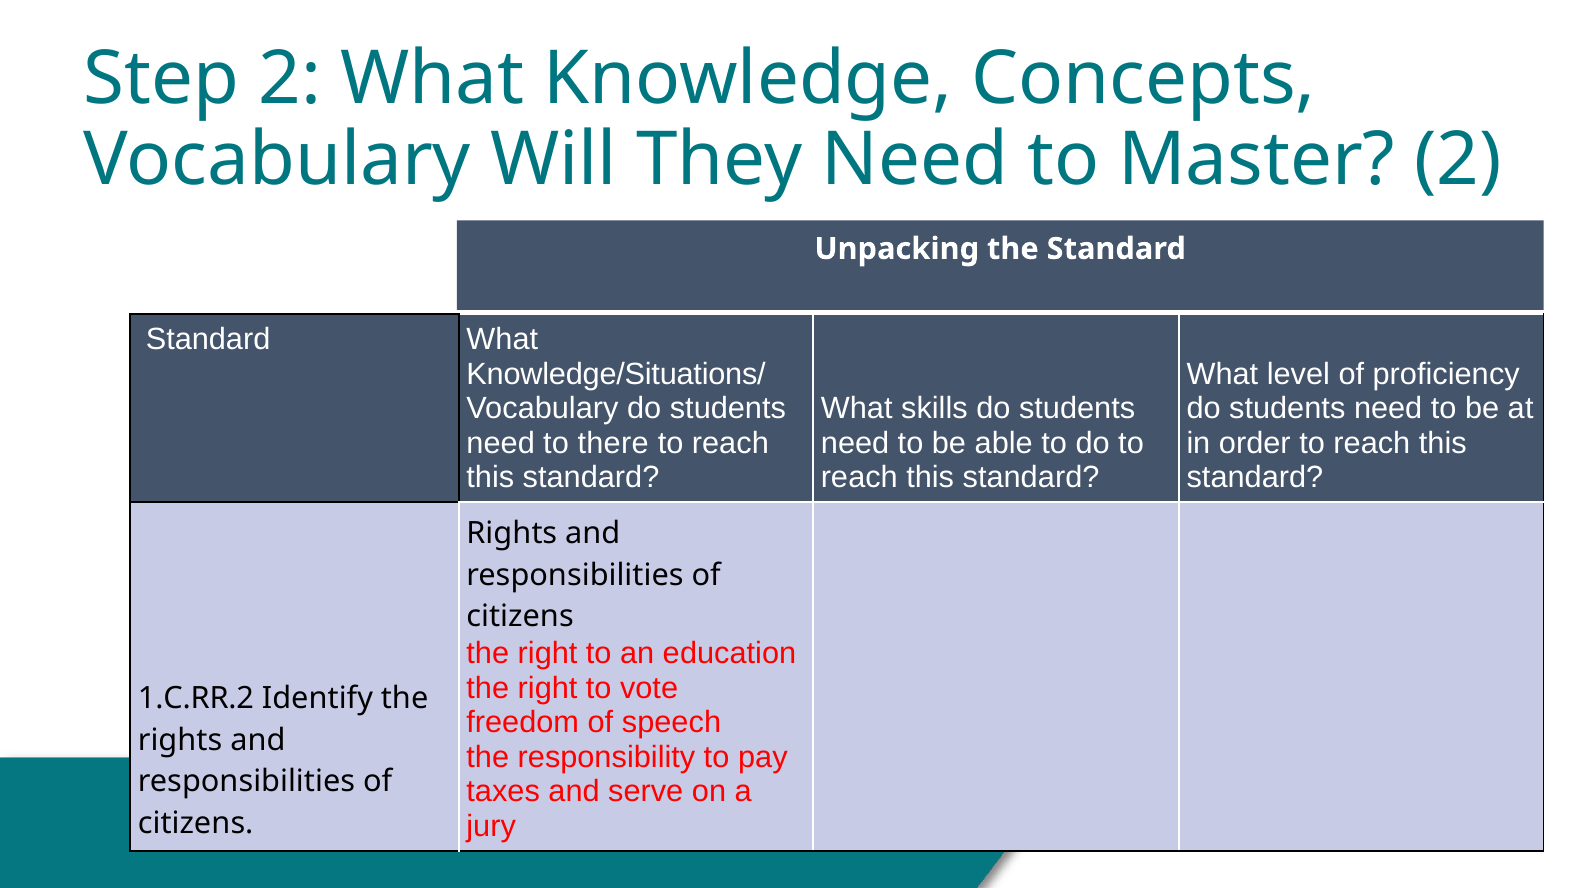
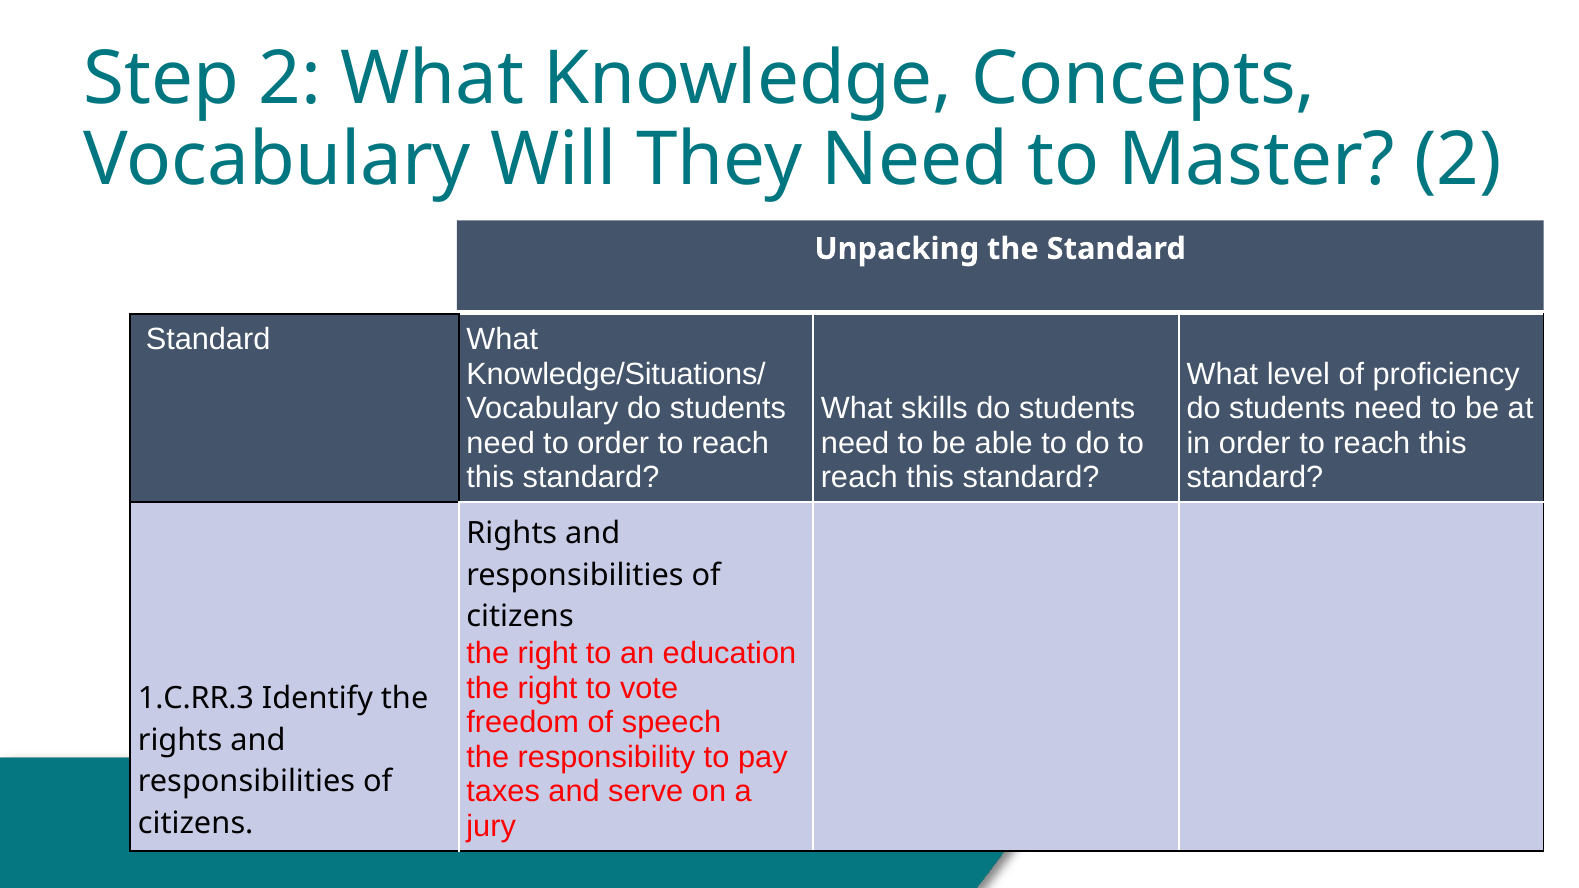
to there: there -> order (613, 443)
1.C.RR.2: 1.C.RR.2 -> 1.C.RR.3 (196, 698)
